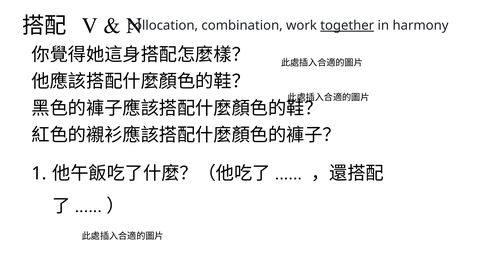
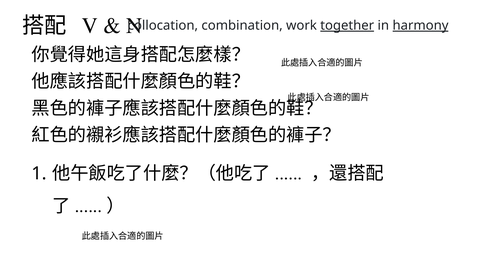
harmony underline: none -> present (421, 26)
